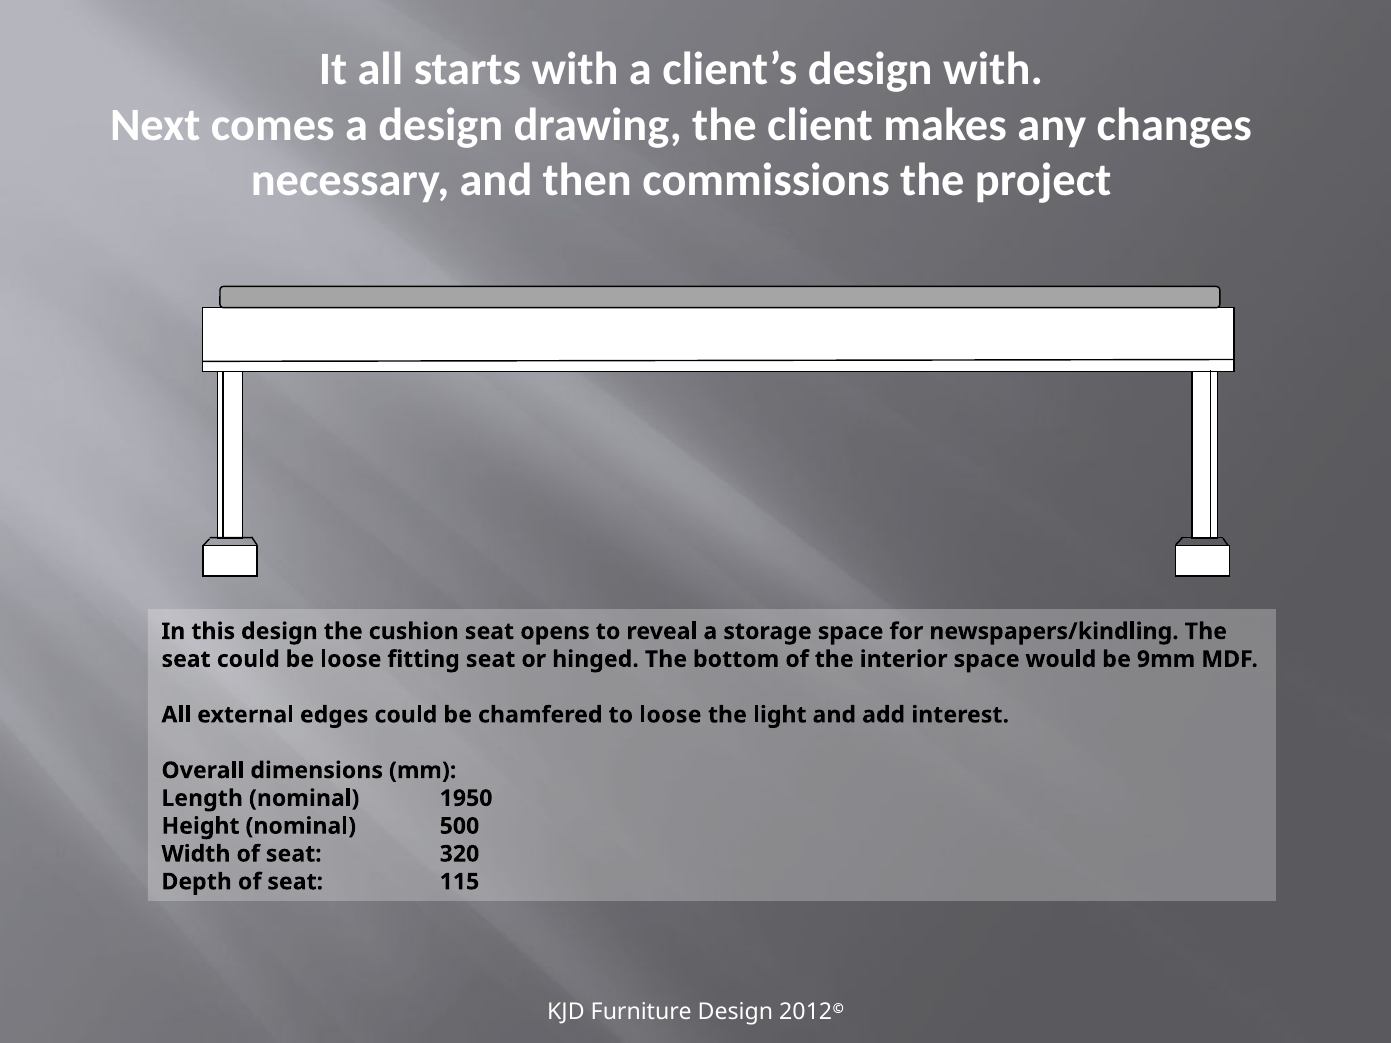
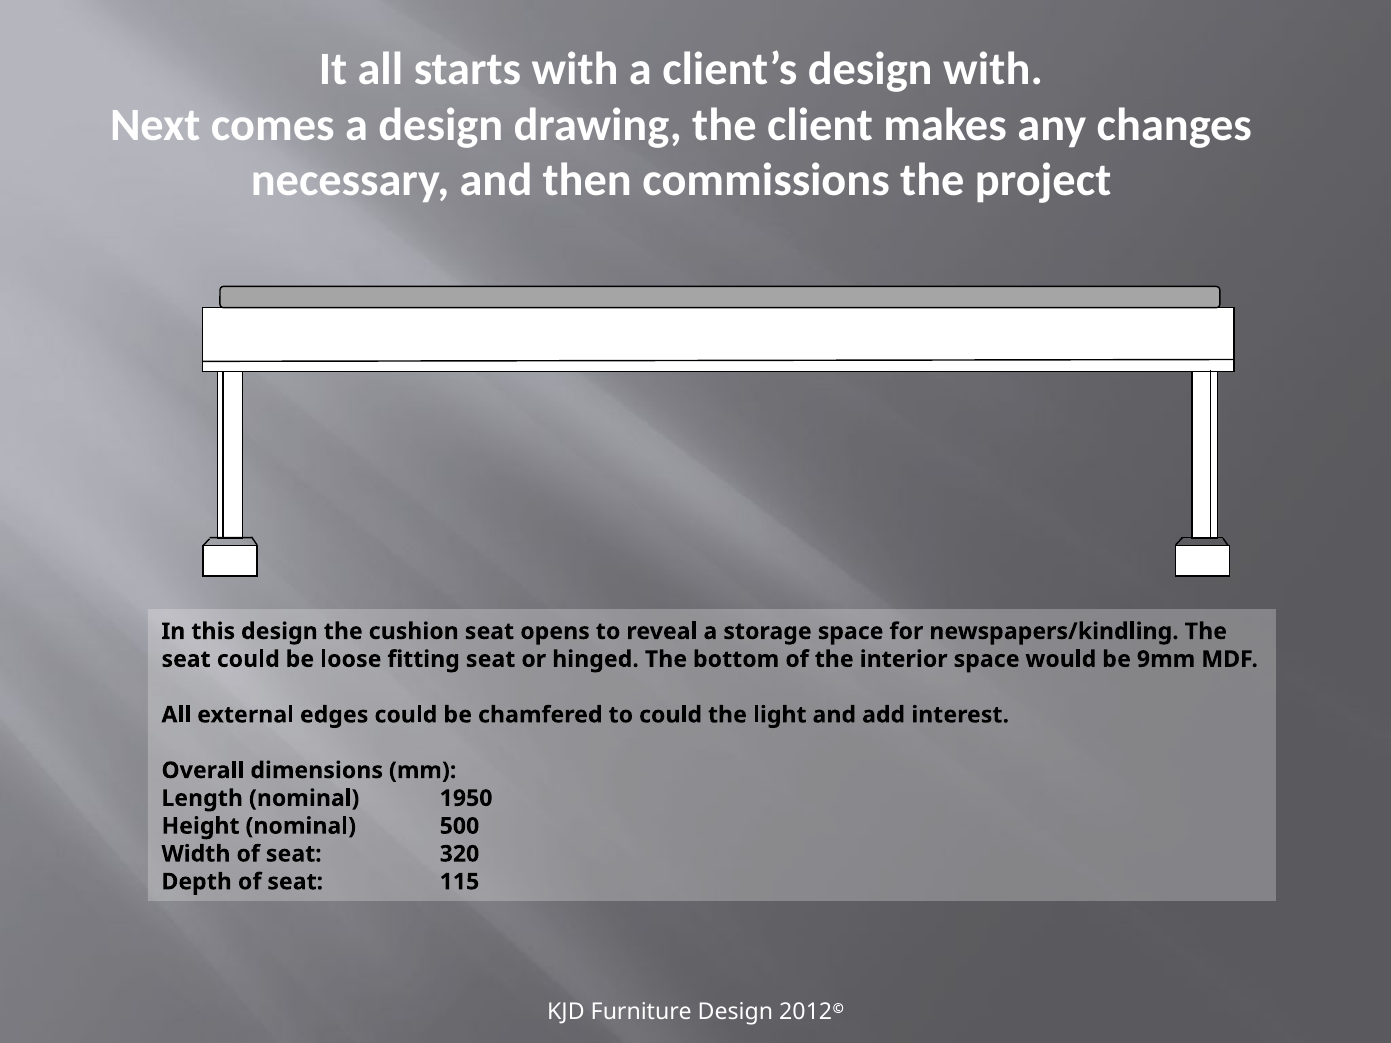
to loose: loose -> could (671, 715)
